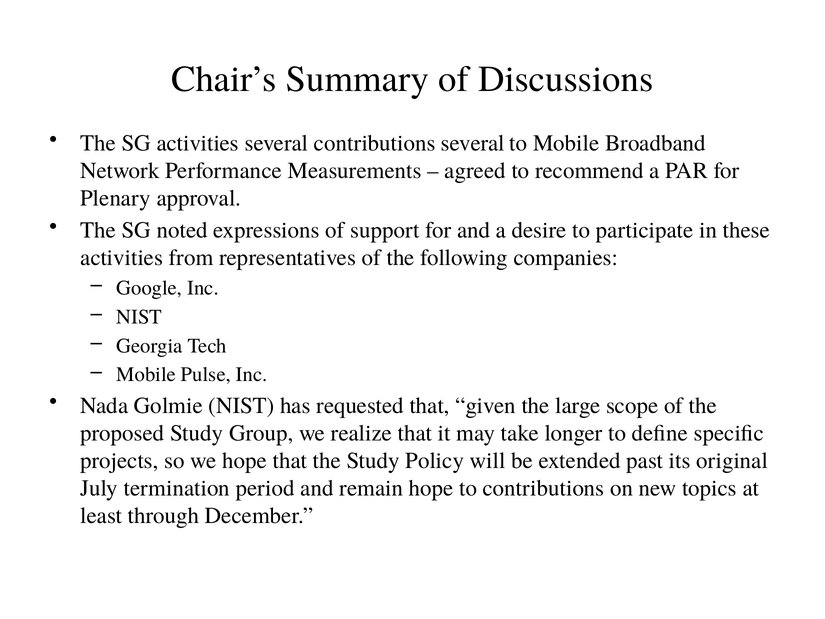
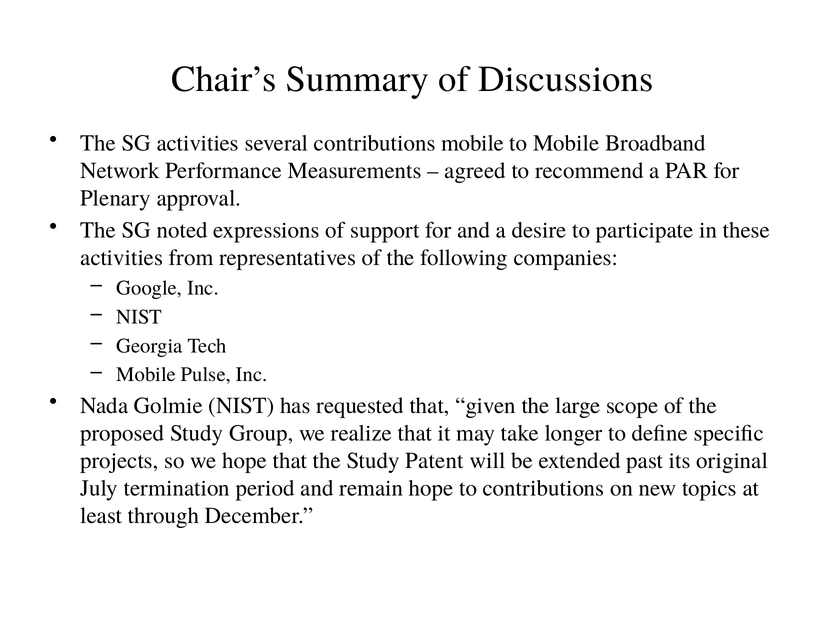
contributions several: several -> mobile (473, 143)
Policy: Policy -> Patent (435, 460)
